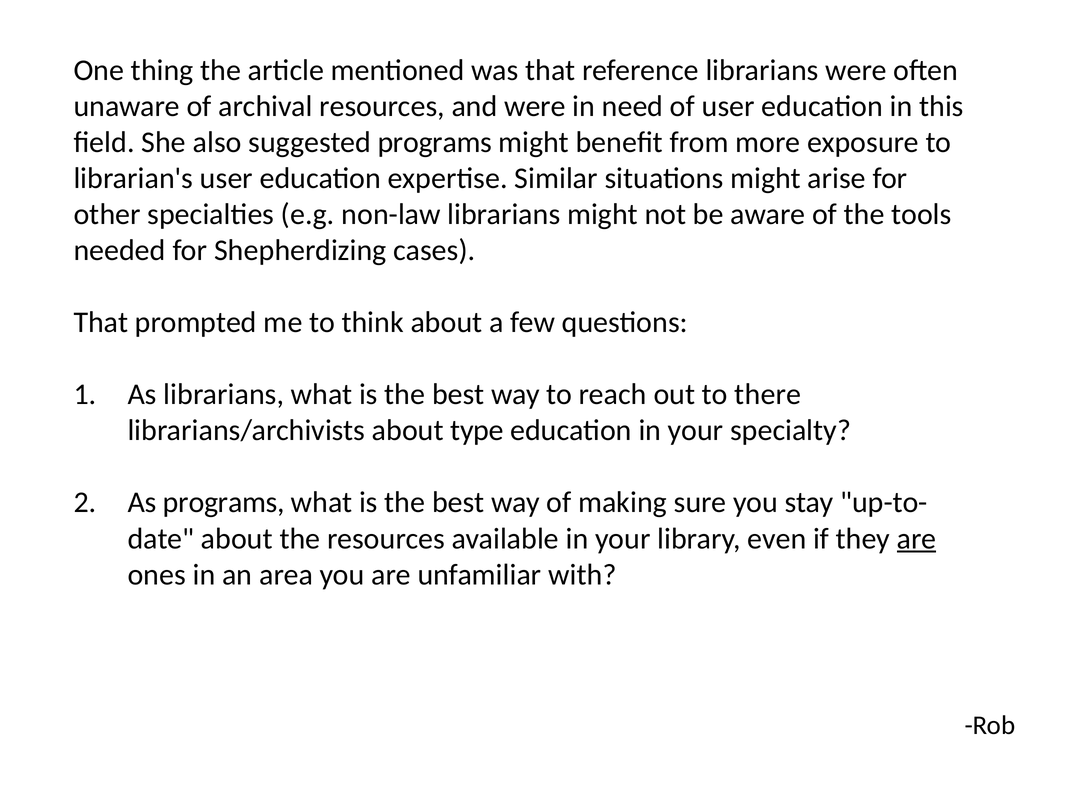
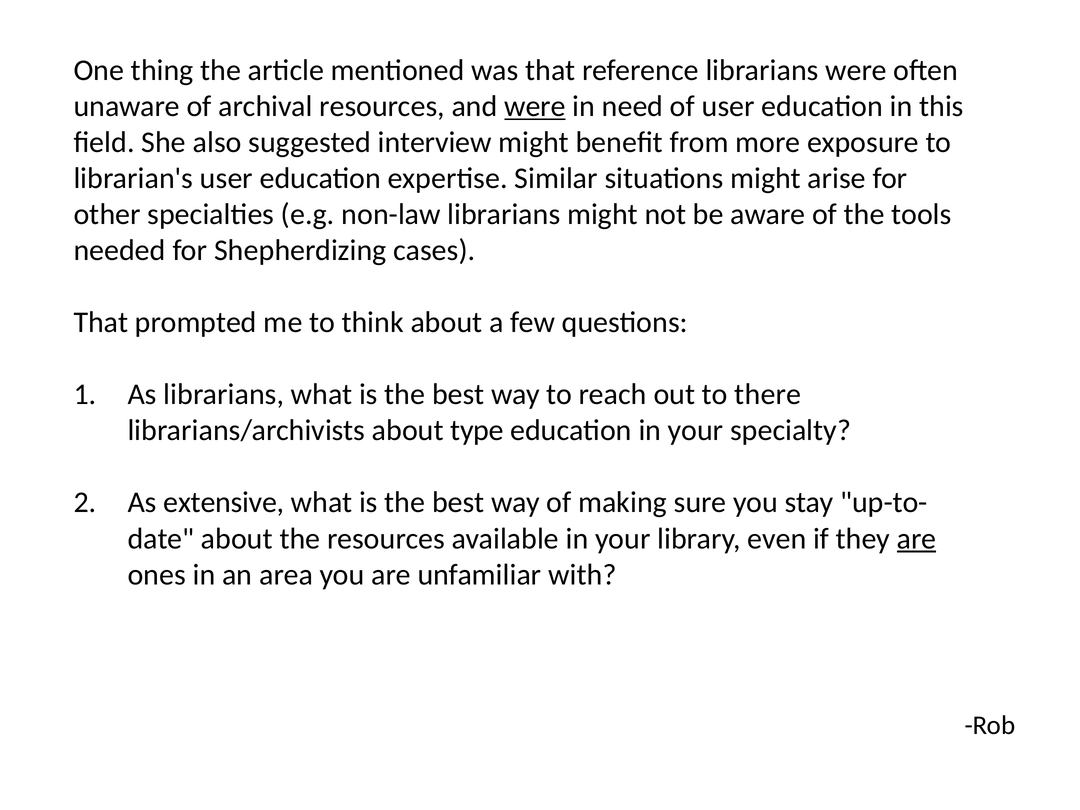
were underline: none -> present (535, 106)
suggested programs: programs -> interview (435, 142)
As programs: programs -> extensive (224, 503)
